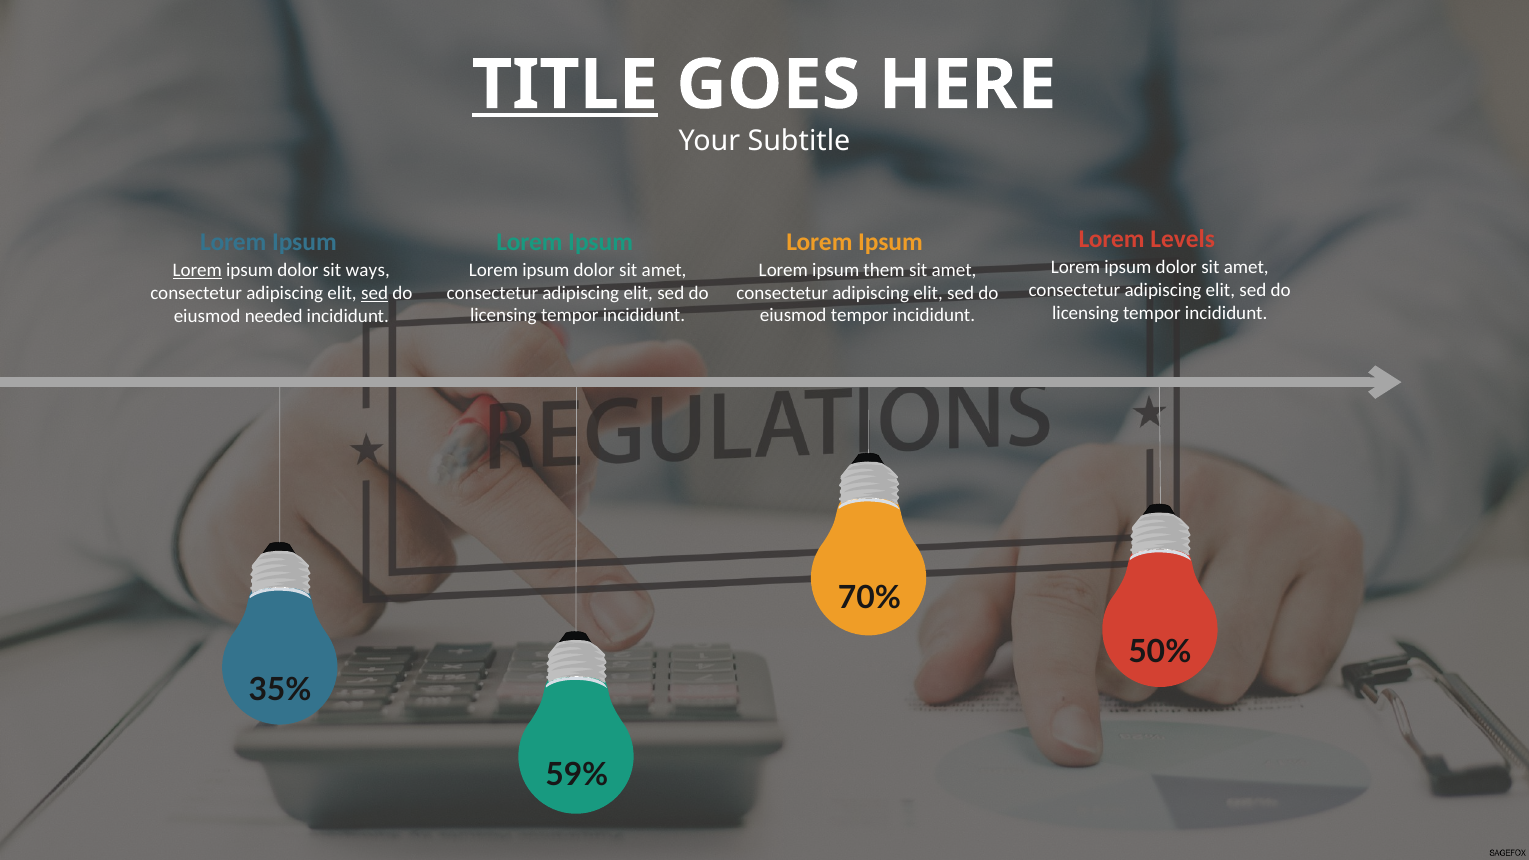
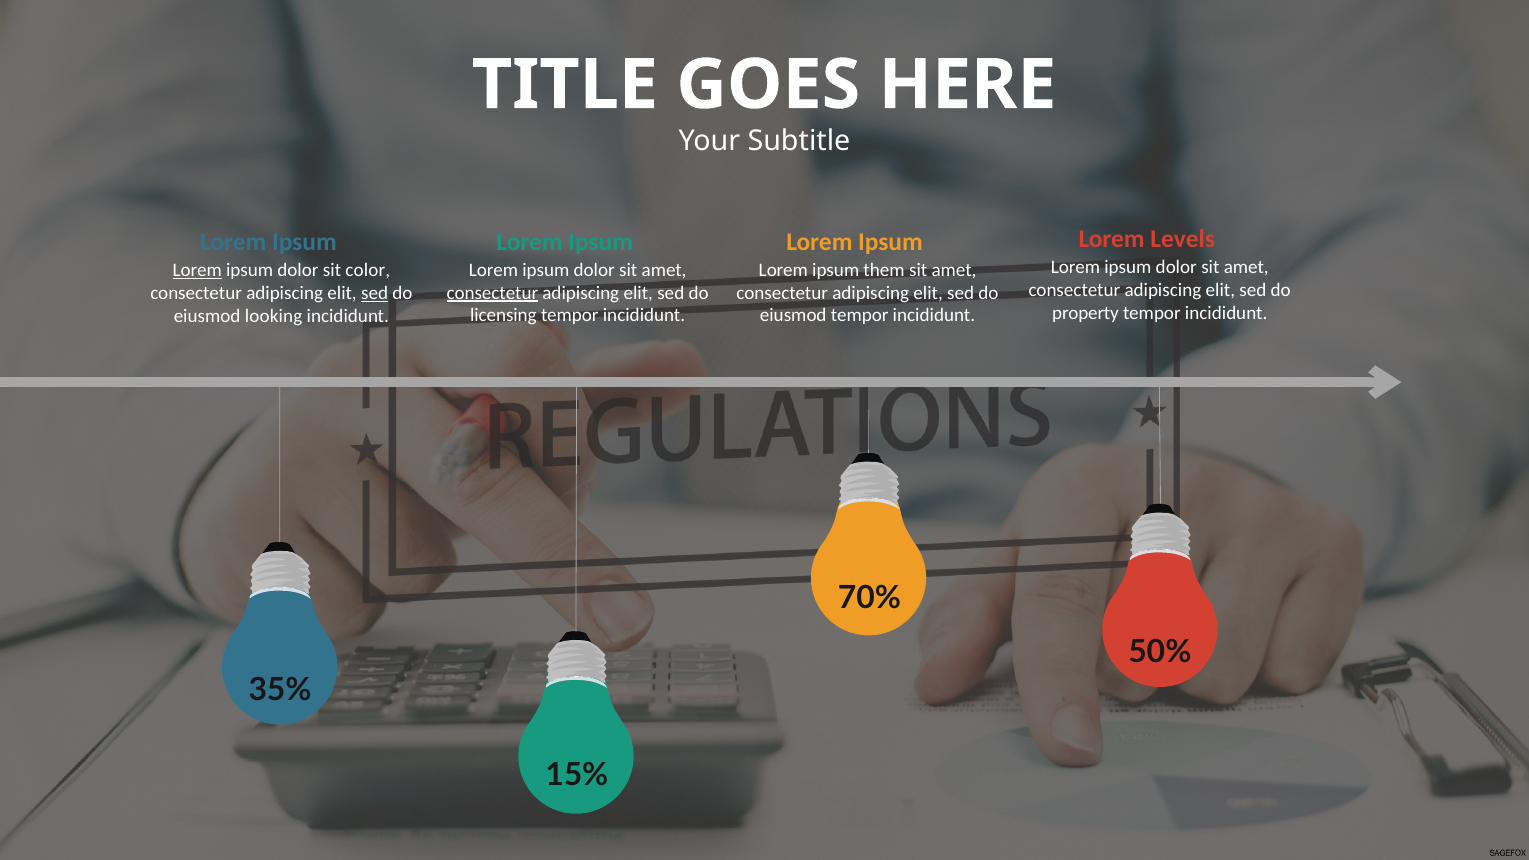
TITLE underline: present -> none (565, 85)
ways: ways -> color (368, 270)
consectetur underline: none -> present (492, 293)
licensing: licensing -> property (1085, 313)
needed: needed -> looking (274, 316)
59%: 59% -> 15% (577, 775)
